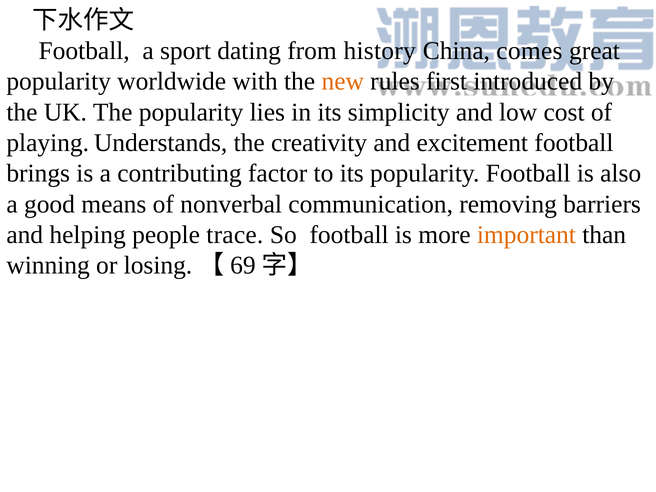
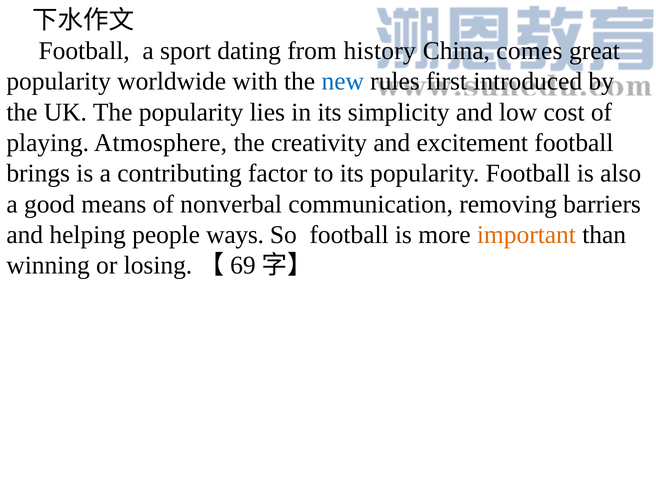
new colour: orange -> blue (343, 82)
Understands: Understands -> Atmosphere (161, 143)
trace: trace -> ways (235, 235)
